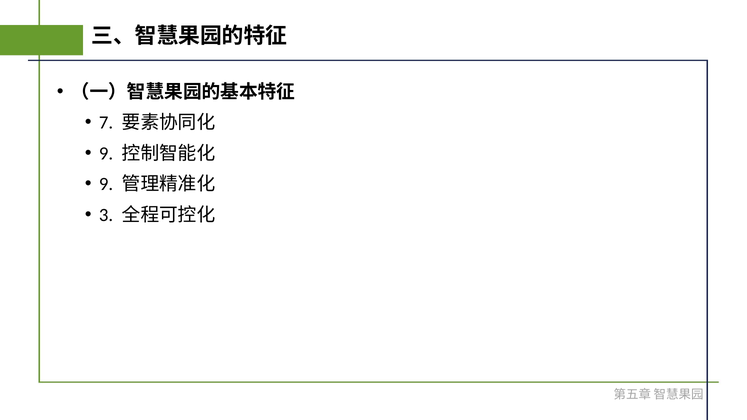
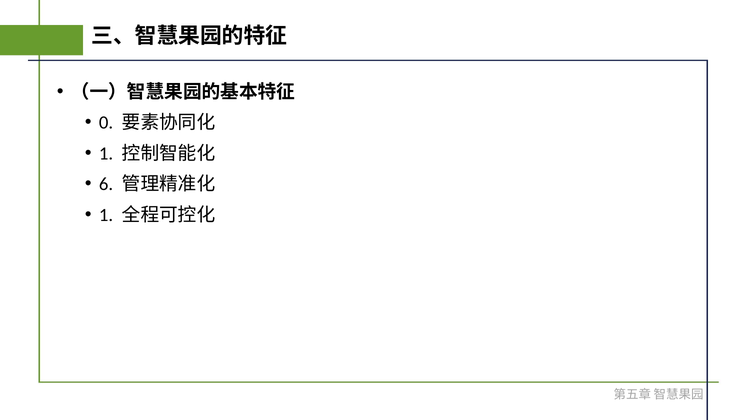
7: 7 -> 0 (106, 123)
9: 9 -> 1 (106, 153)
9: 9 -> 6 (106, 184)
3: 3 -> 1 (106, 215)
